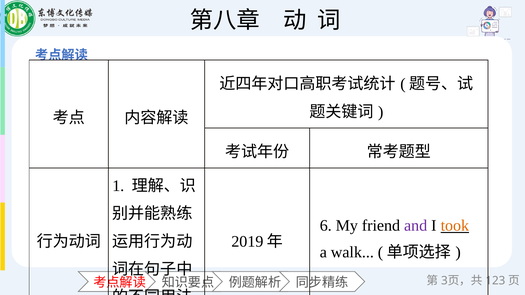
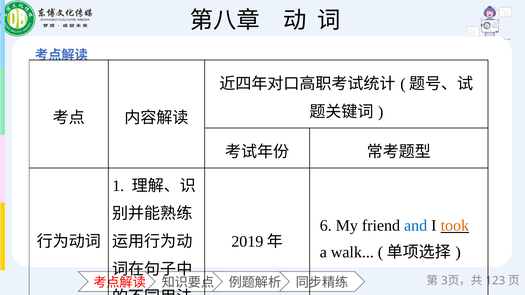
and colour: purple -> blue (416, 226)
